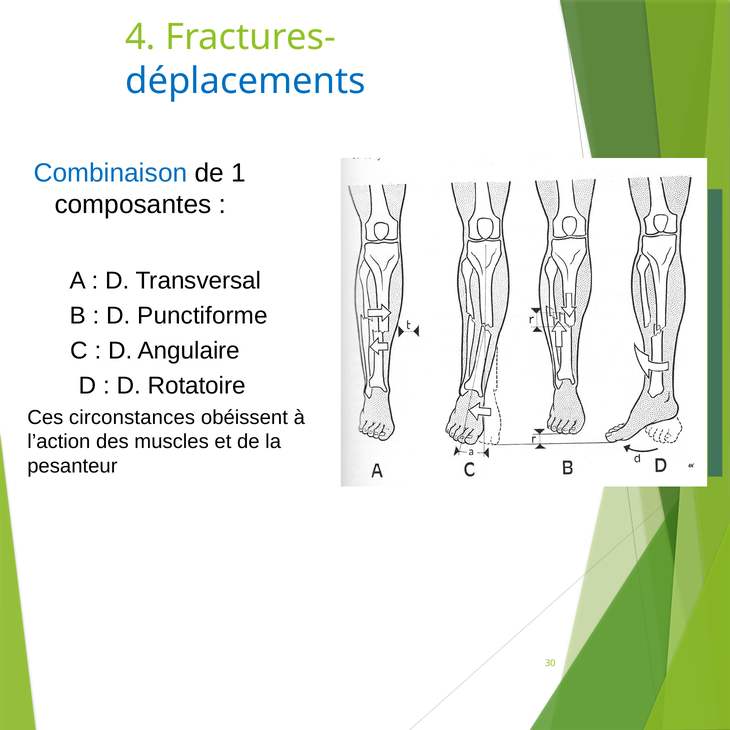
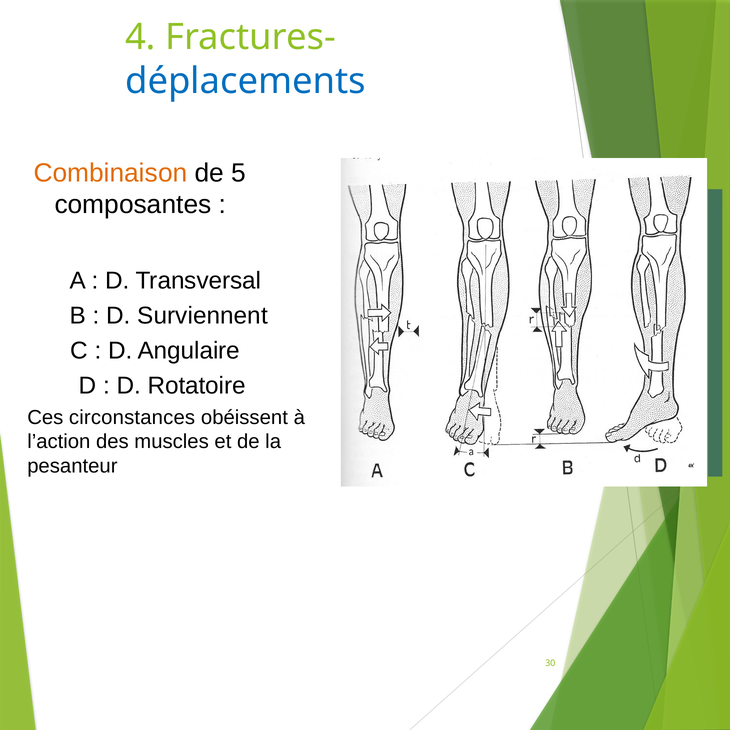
Combinaison colour: blue -> orange (110, 173)
1: 1 -> 5 (239, 173)
Punctiforme: Punctiforme -> Surviennent (203, 316)
